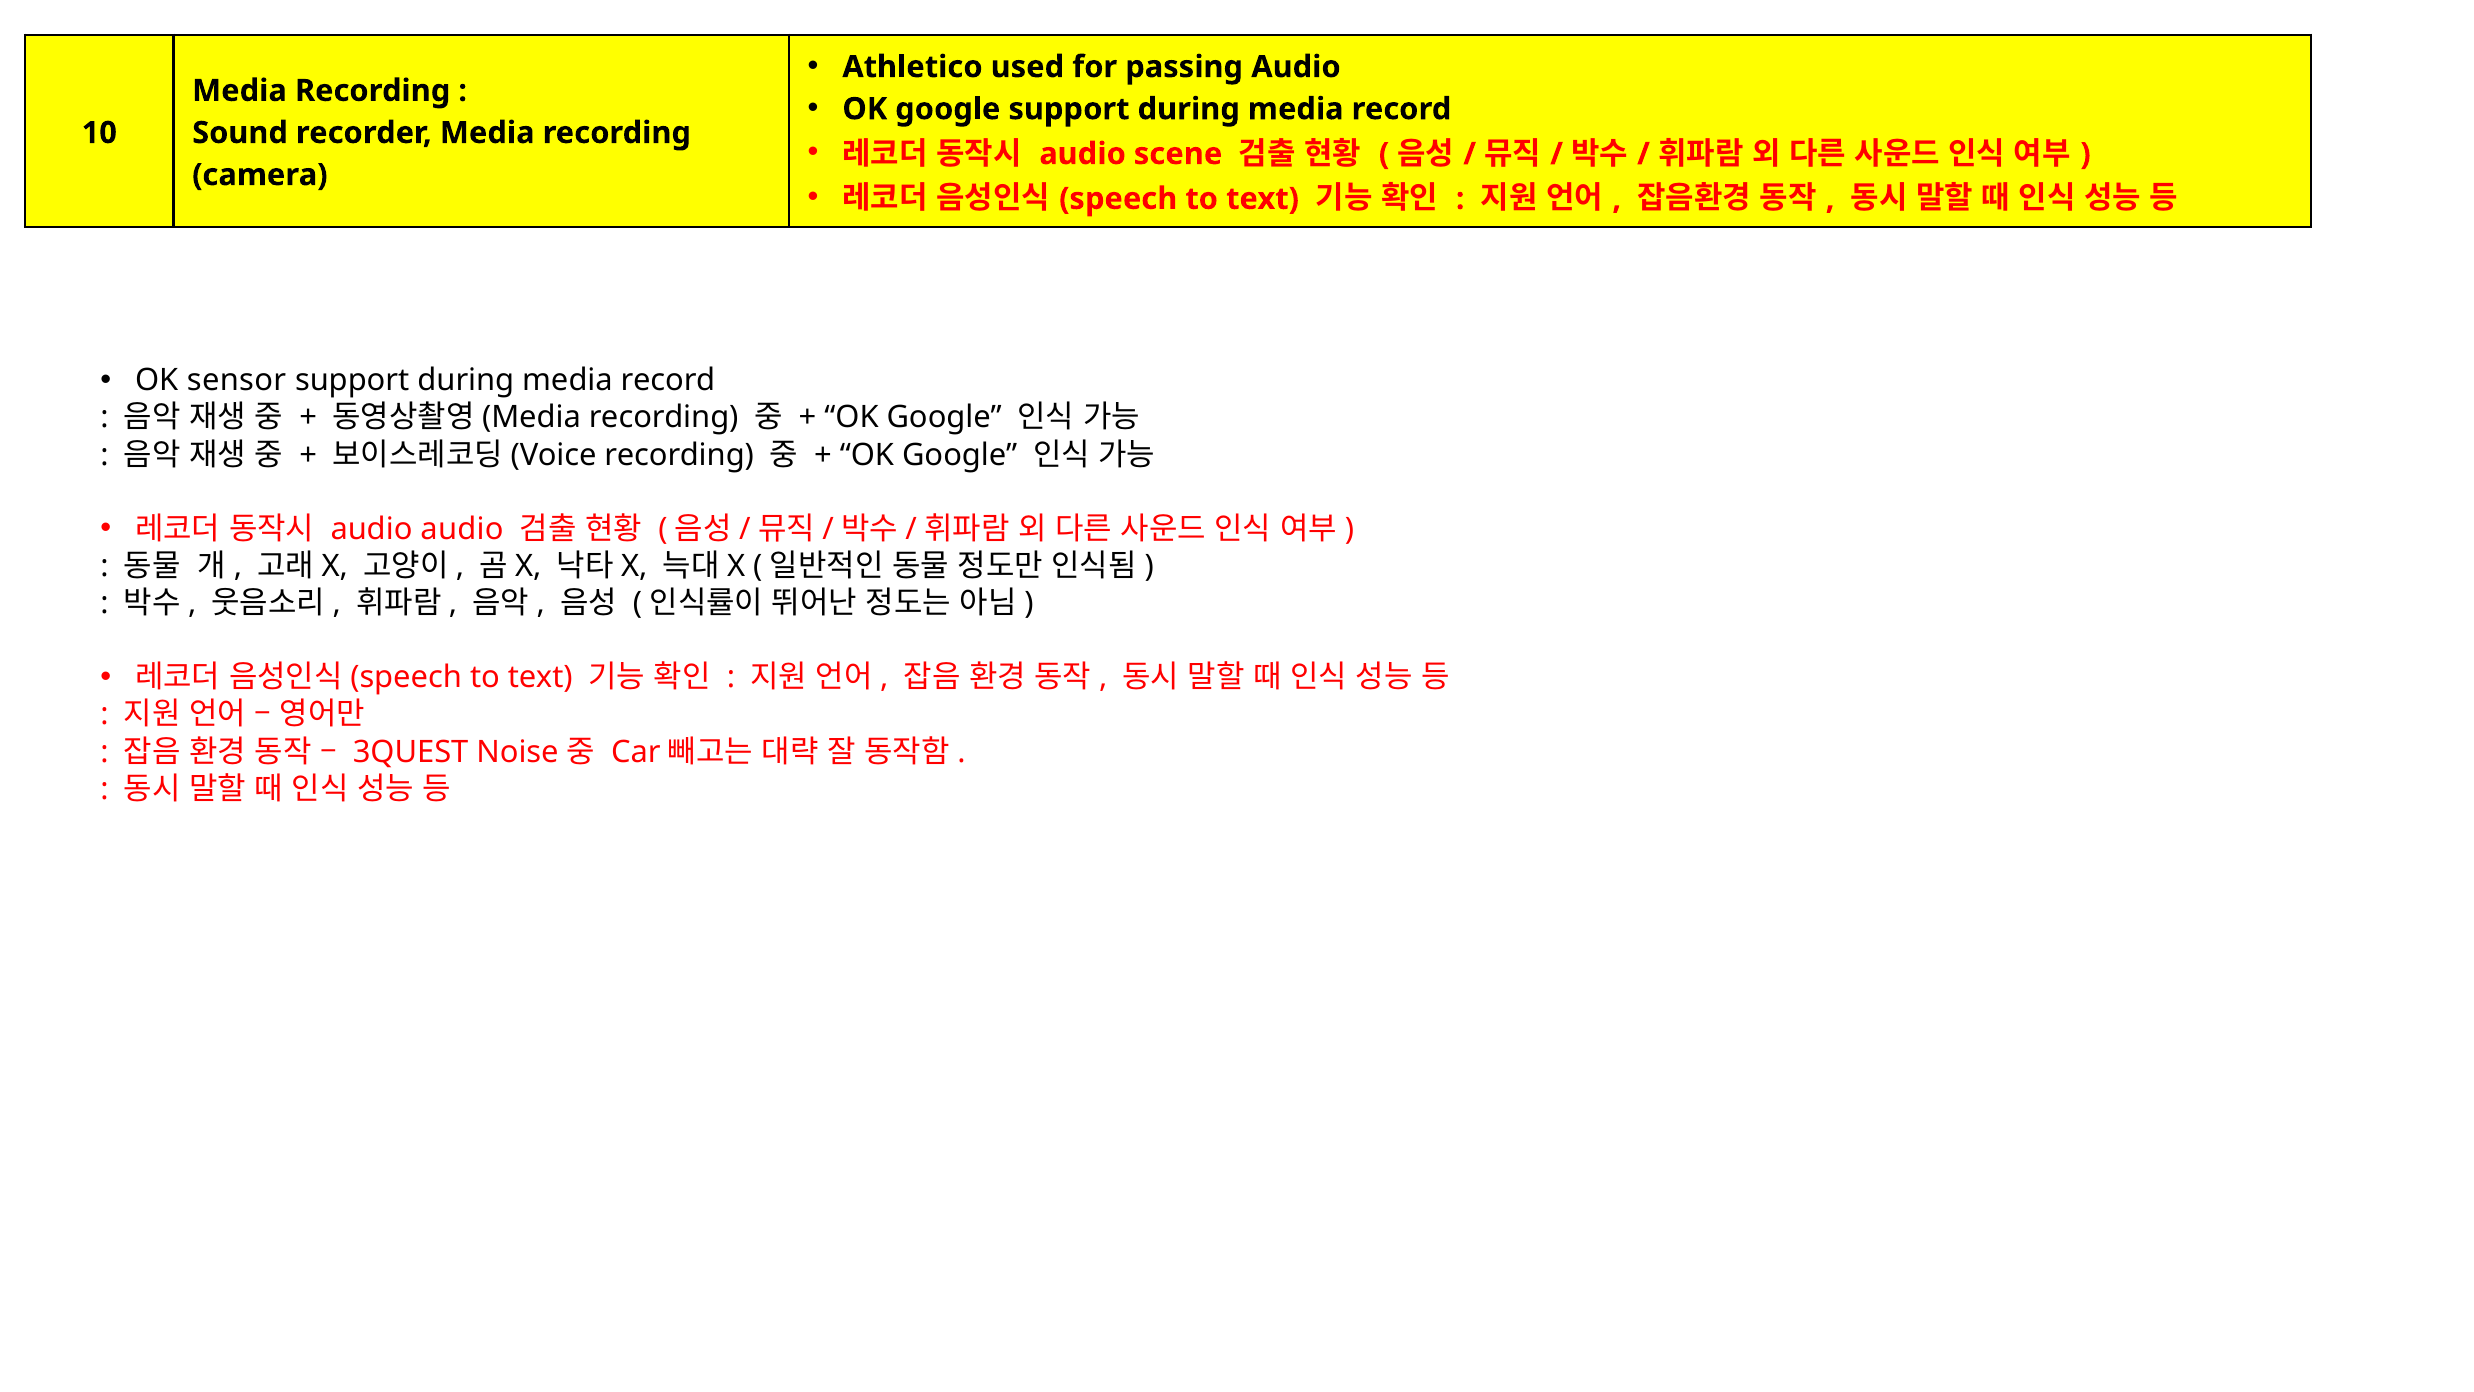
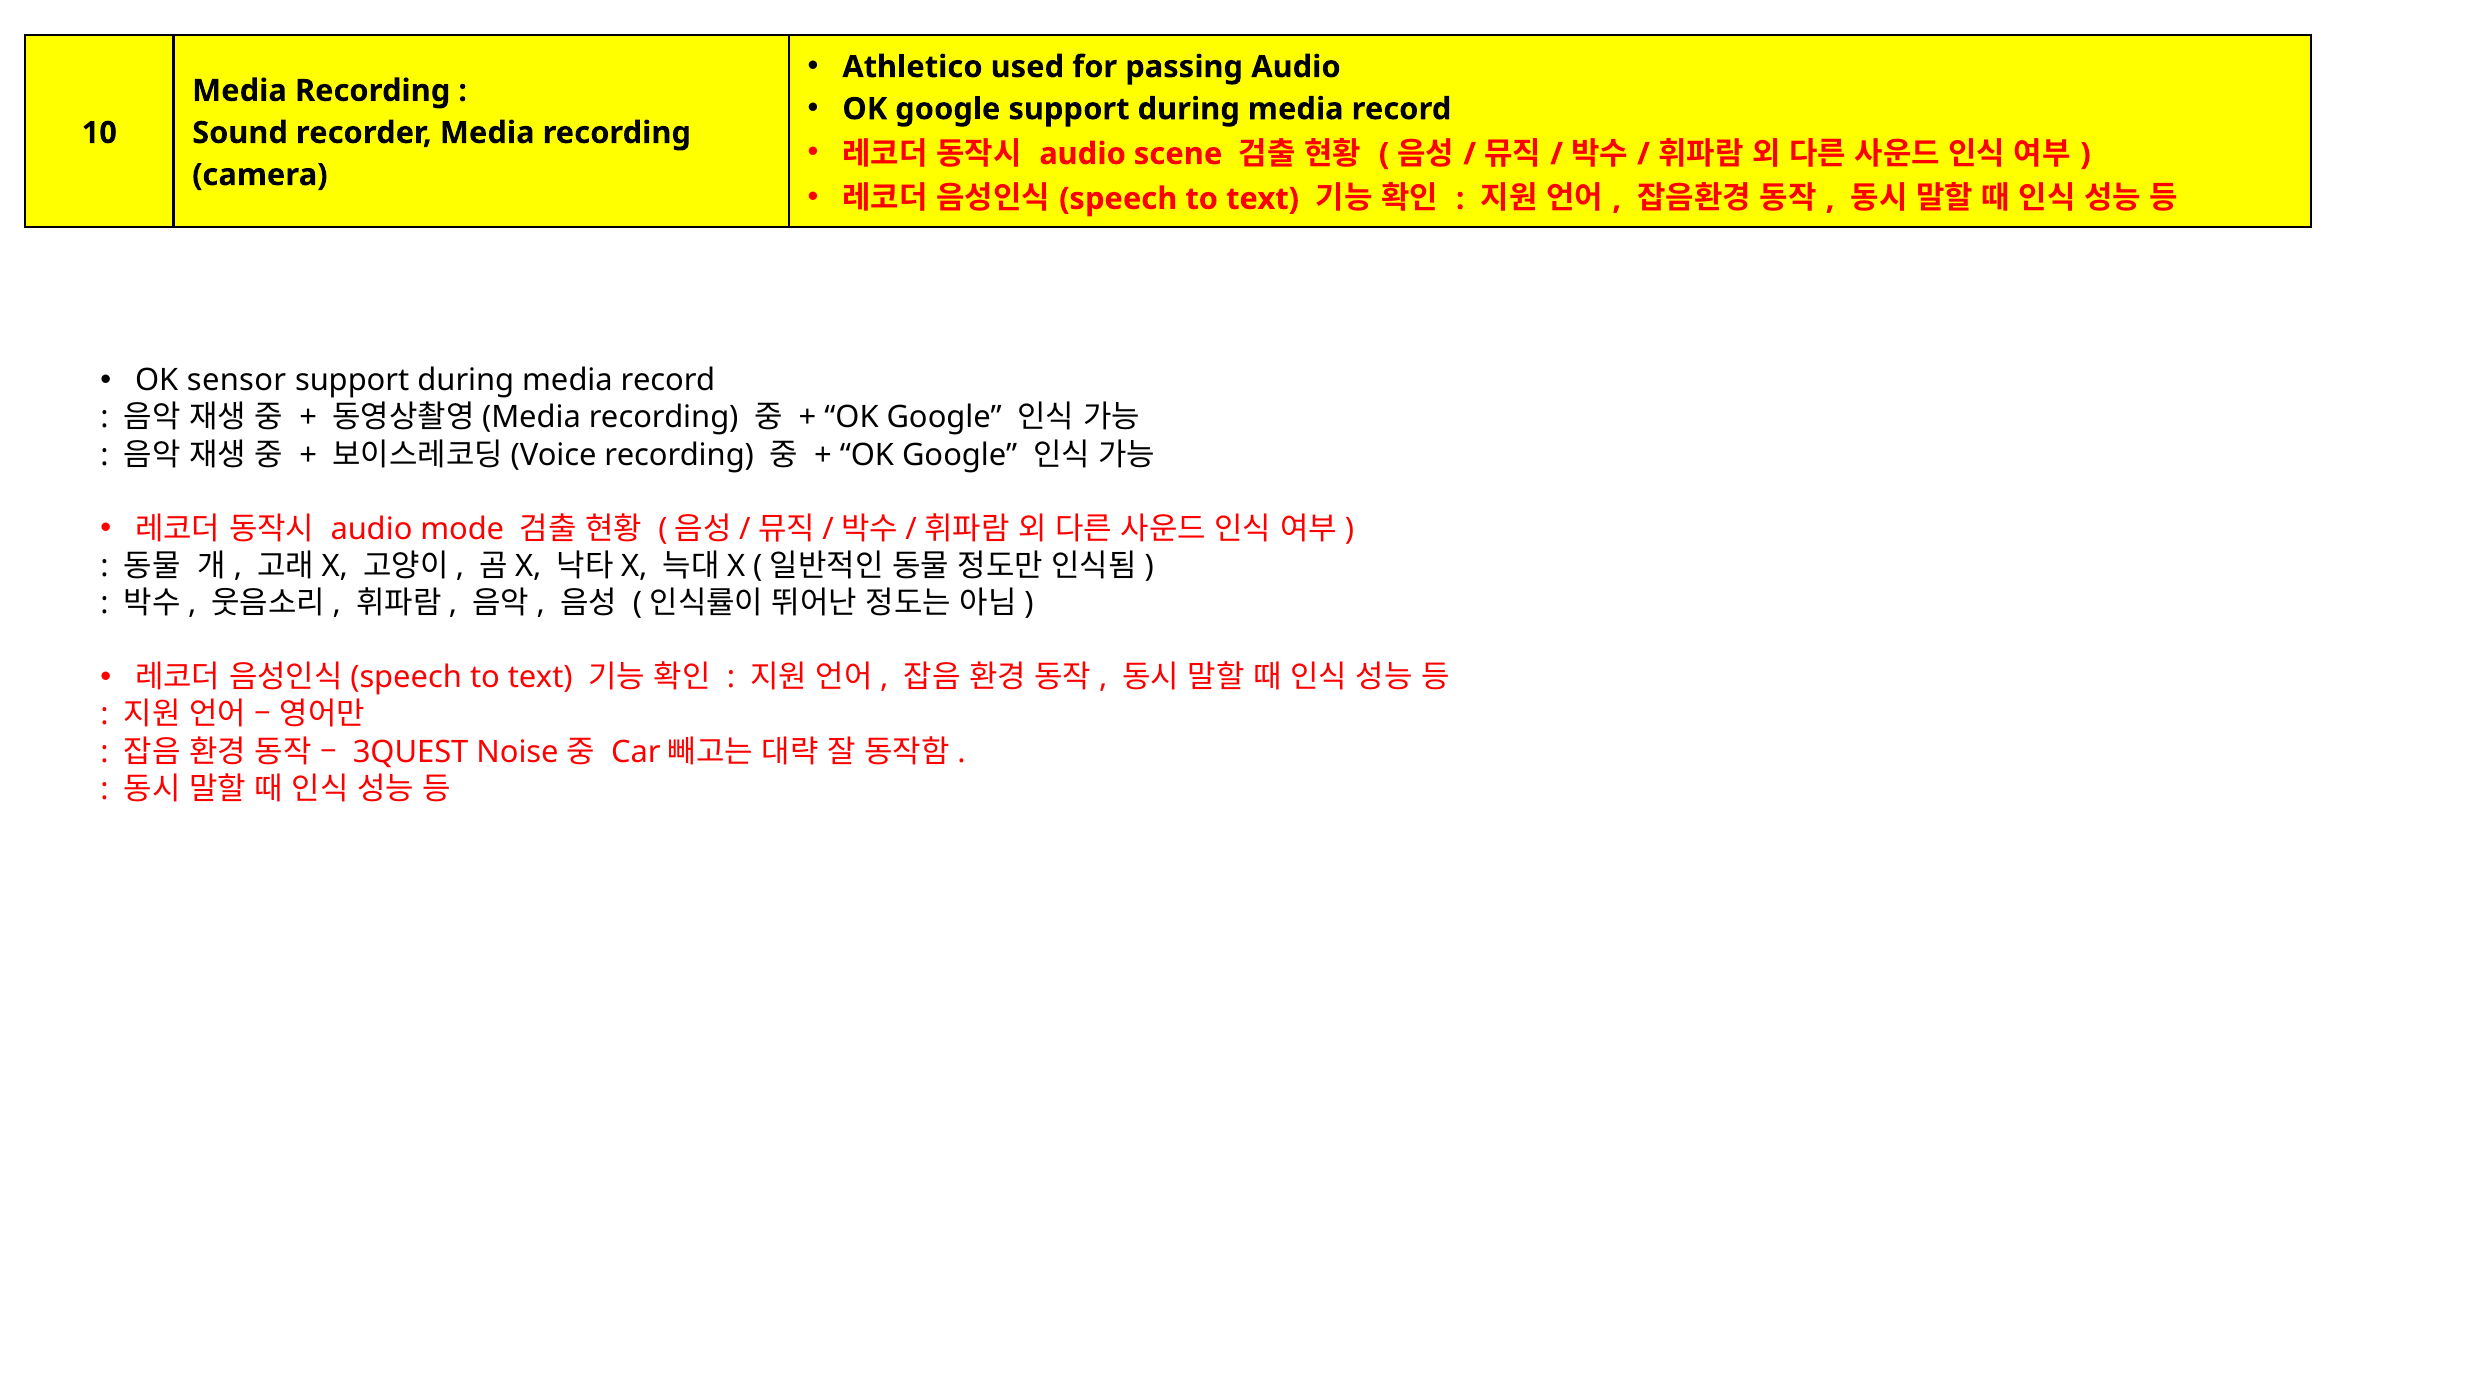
audio audio: audio -> mode (462, 529)
